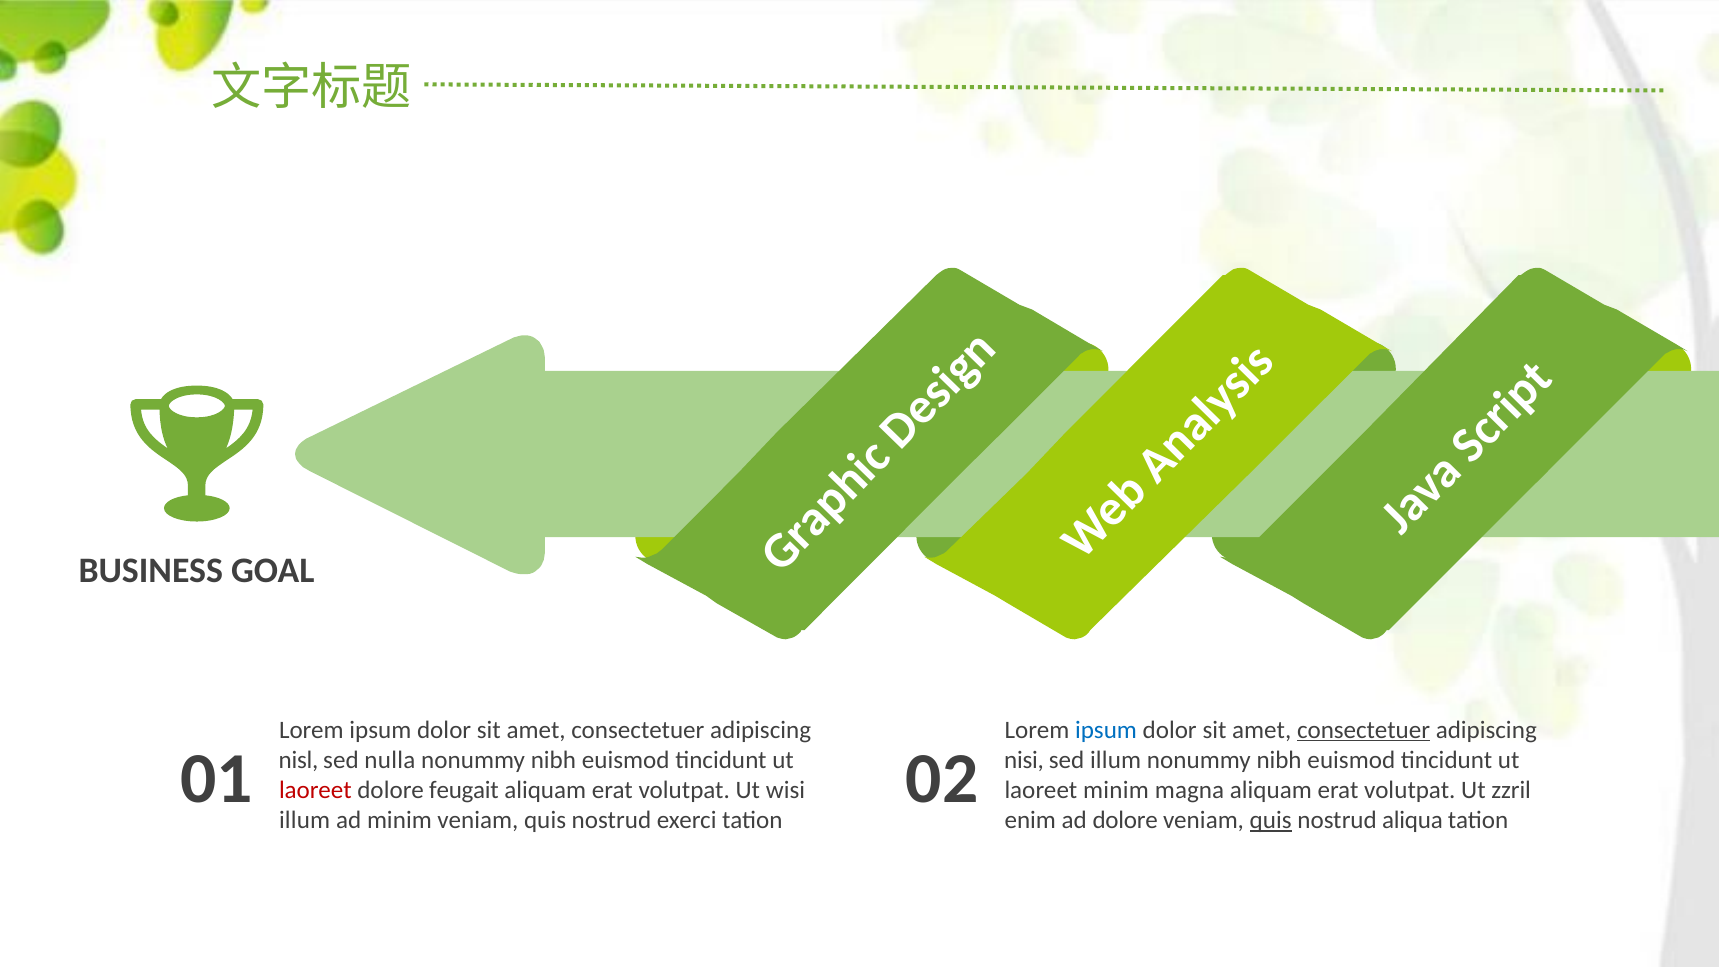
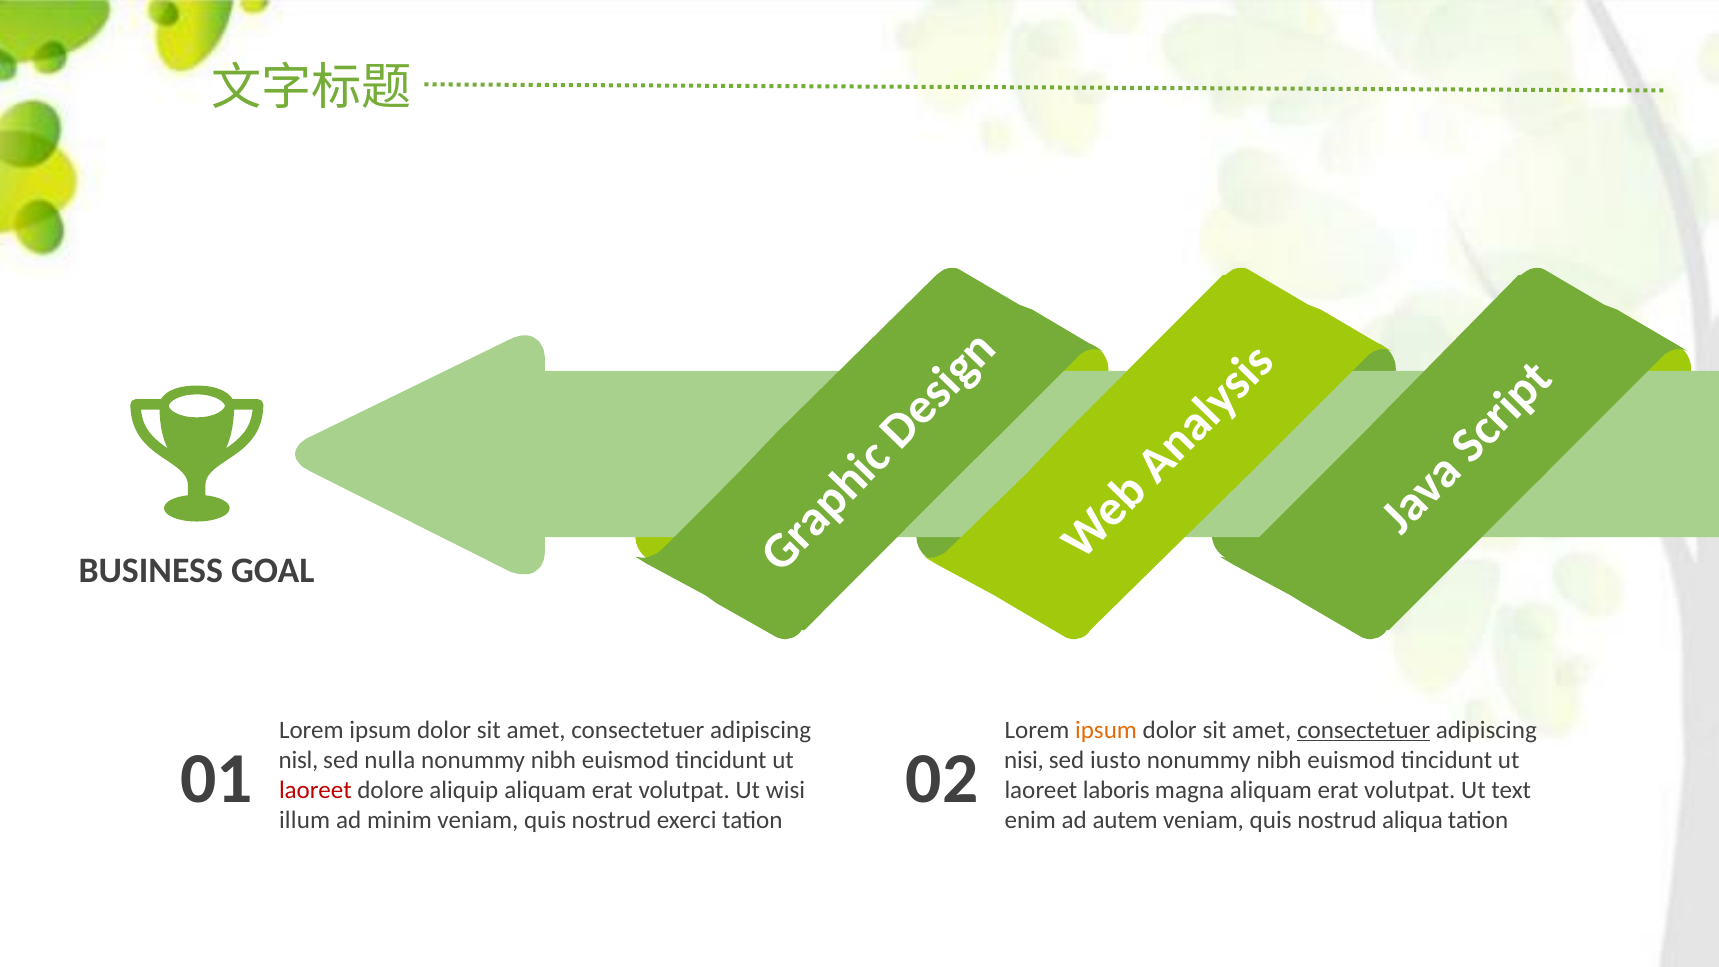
ipsum colour: blue -> orange (1106, 730)
sed illum: illum -> iusto (1116, 760)
feugait: feugait -> aliquip (464, 790)
laoreet minim: minim -> laboris (1116, 790)
zzril: zzril -> text (1511, 790)
ad dolore: dolore -> autem (1125, 820)
quis underline: present -> none (1271, 820)
